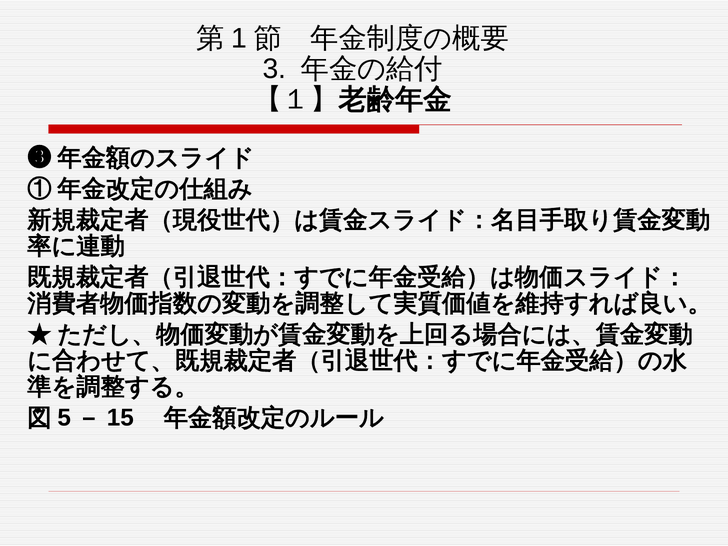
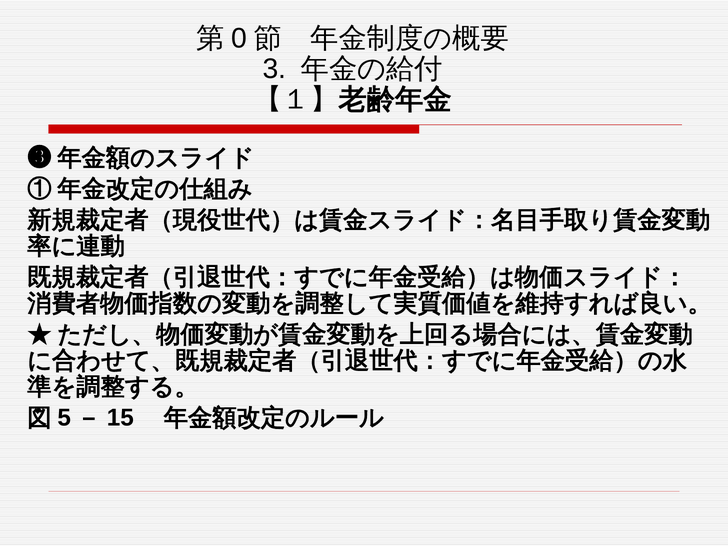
1: 1 -> 0 (239, 38)
